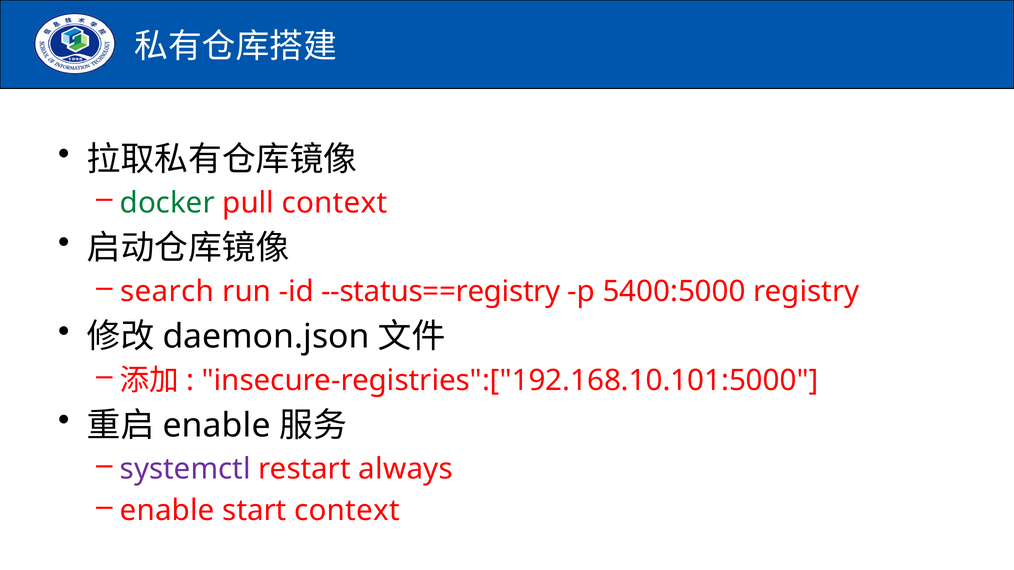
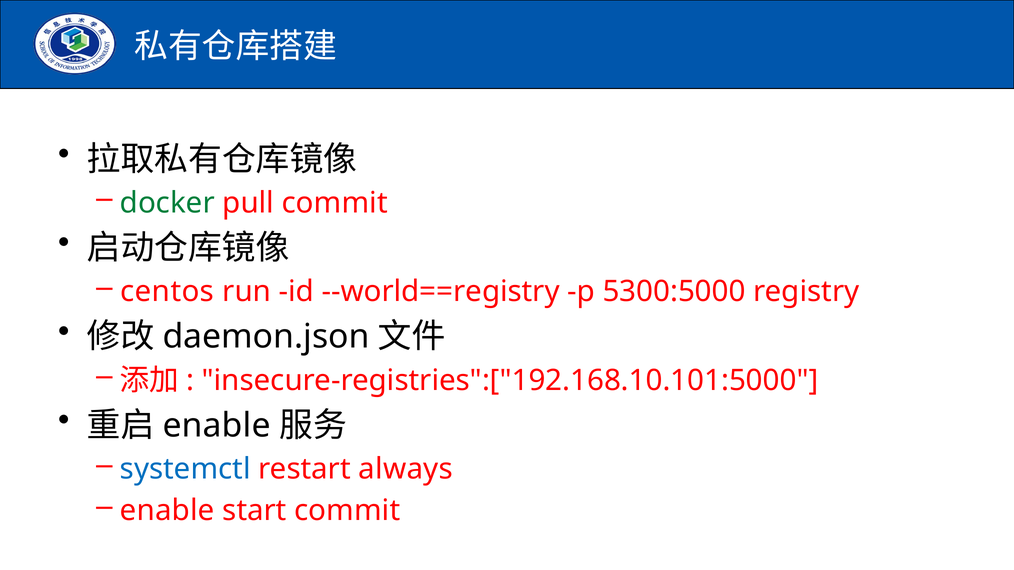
pull context: context -> commit (335, 203)
search: search -> centos (167, 292)
--status==registry: --status==registry -> --world==registry (441, 292)
5400:5000: 5400:5000 -> 5300:5000 (674, 292)
systemctl colour: purple -> blue (185, 469)
start context: context -> commit (347, 511)
